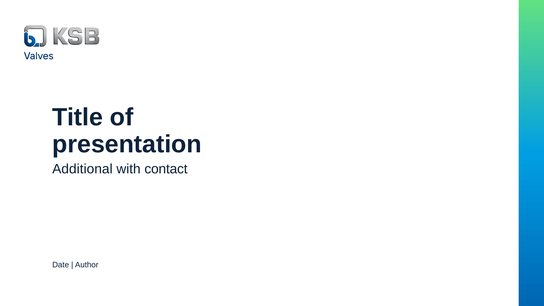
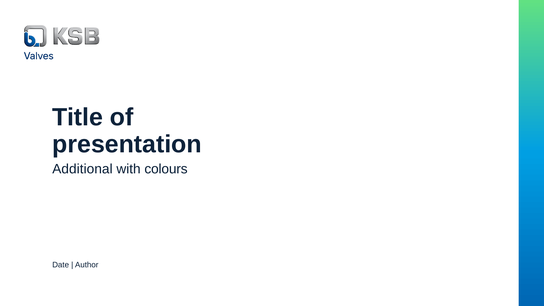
contact: contact -> colours (166, 169)
